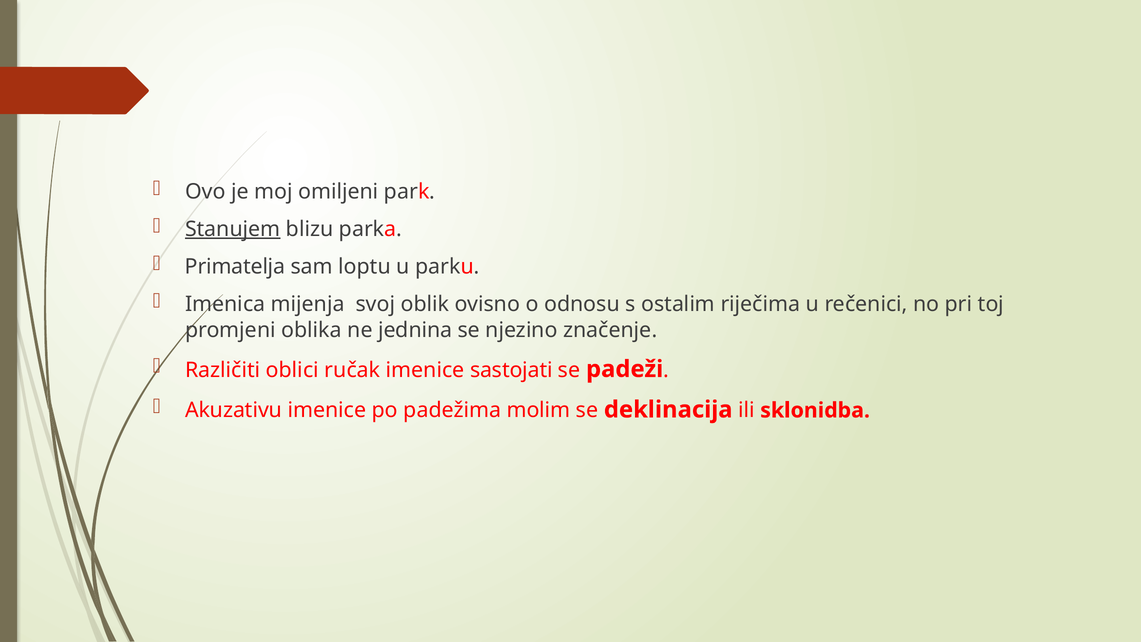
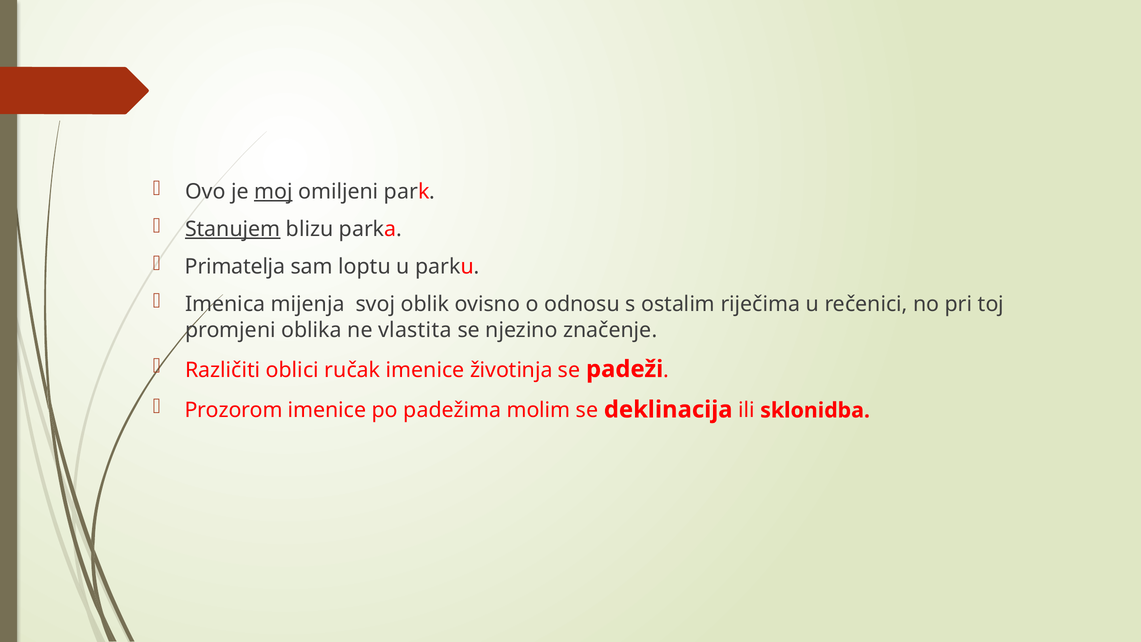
moj underline: none -> present (273, 191)
jednina: jednina -> vlastita (415, 330)
sastojati: sastojati -> životinja (511, 370)
Akuzativu: Akuzativu -> Prozorom (234, 410)
